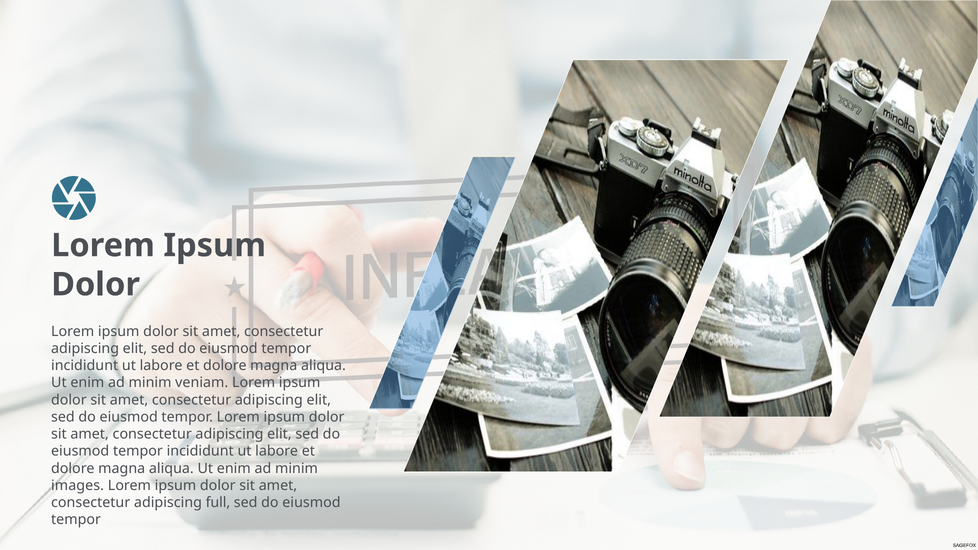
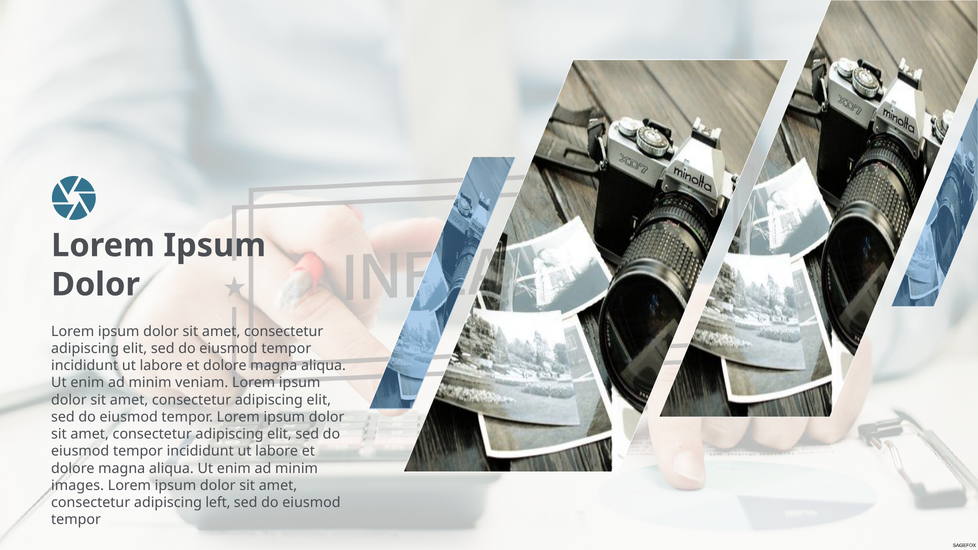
full: full -> left (218, 503)
